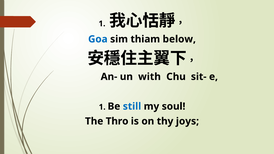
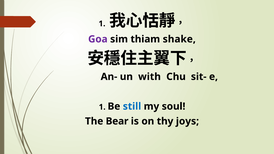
Goa colour: blue -> purple (98, 39)
below: below -> shake (179, 39)
Thro: Thro -> Bear (117, 121)
